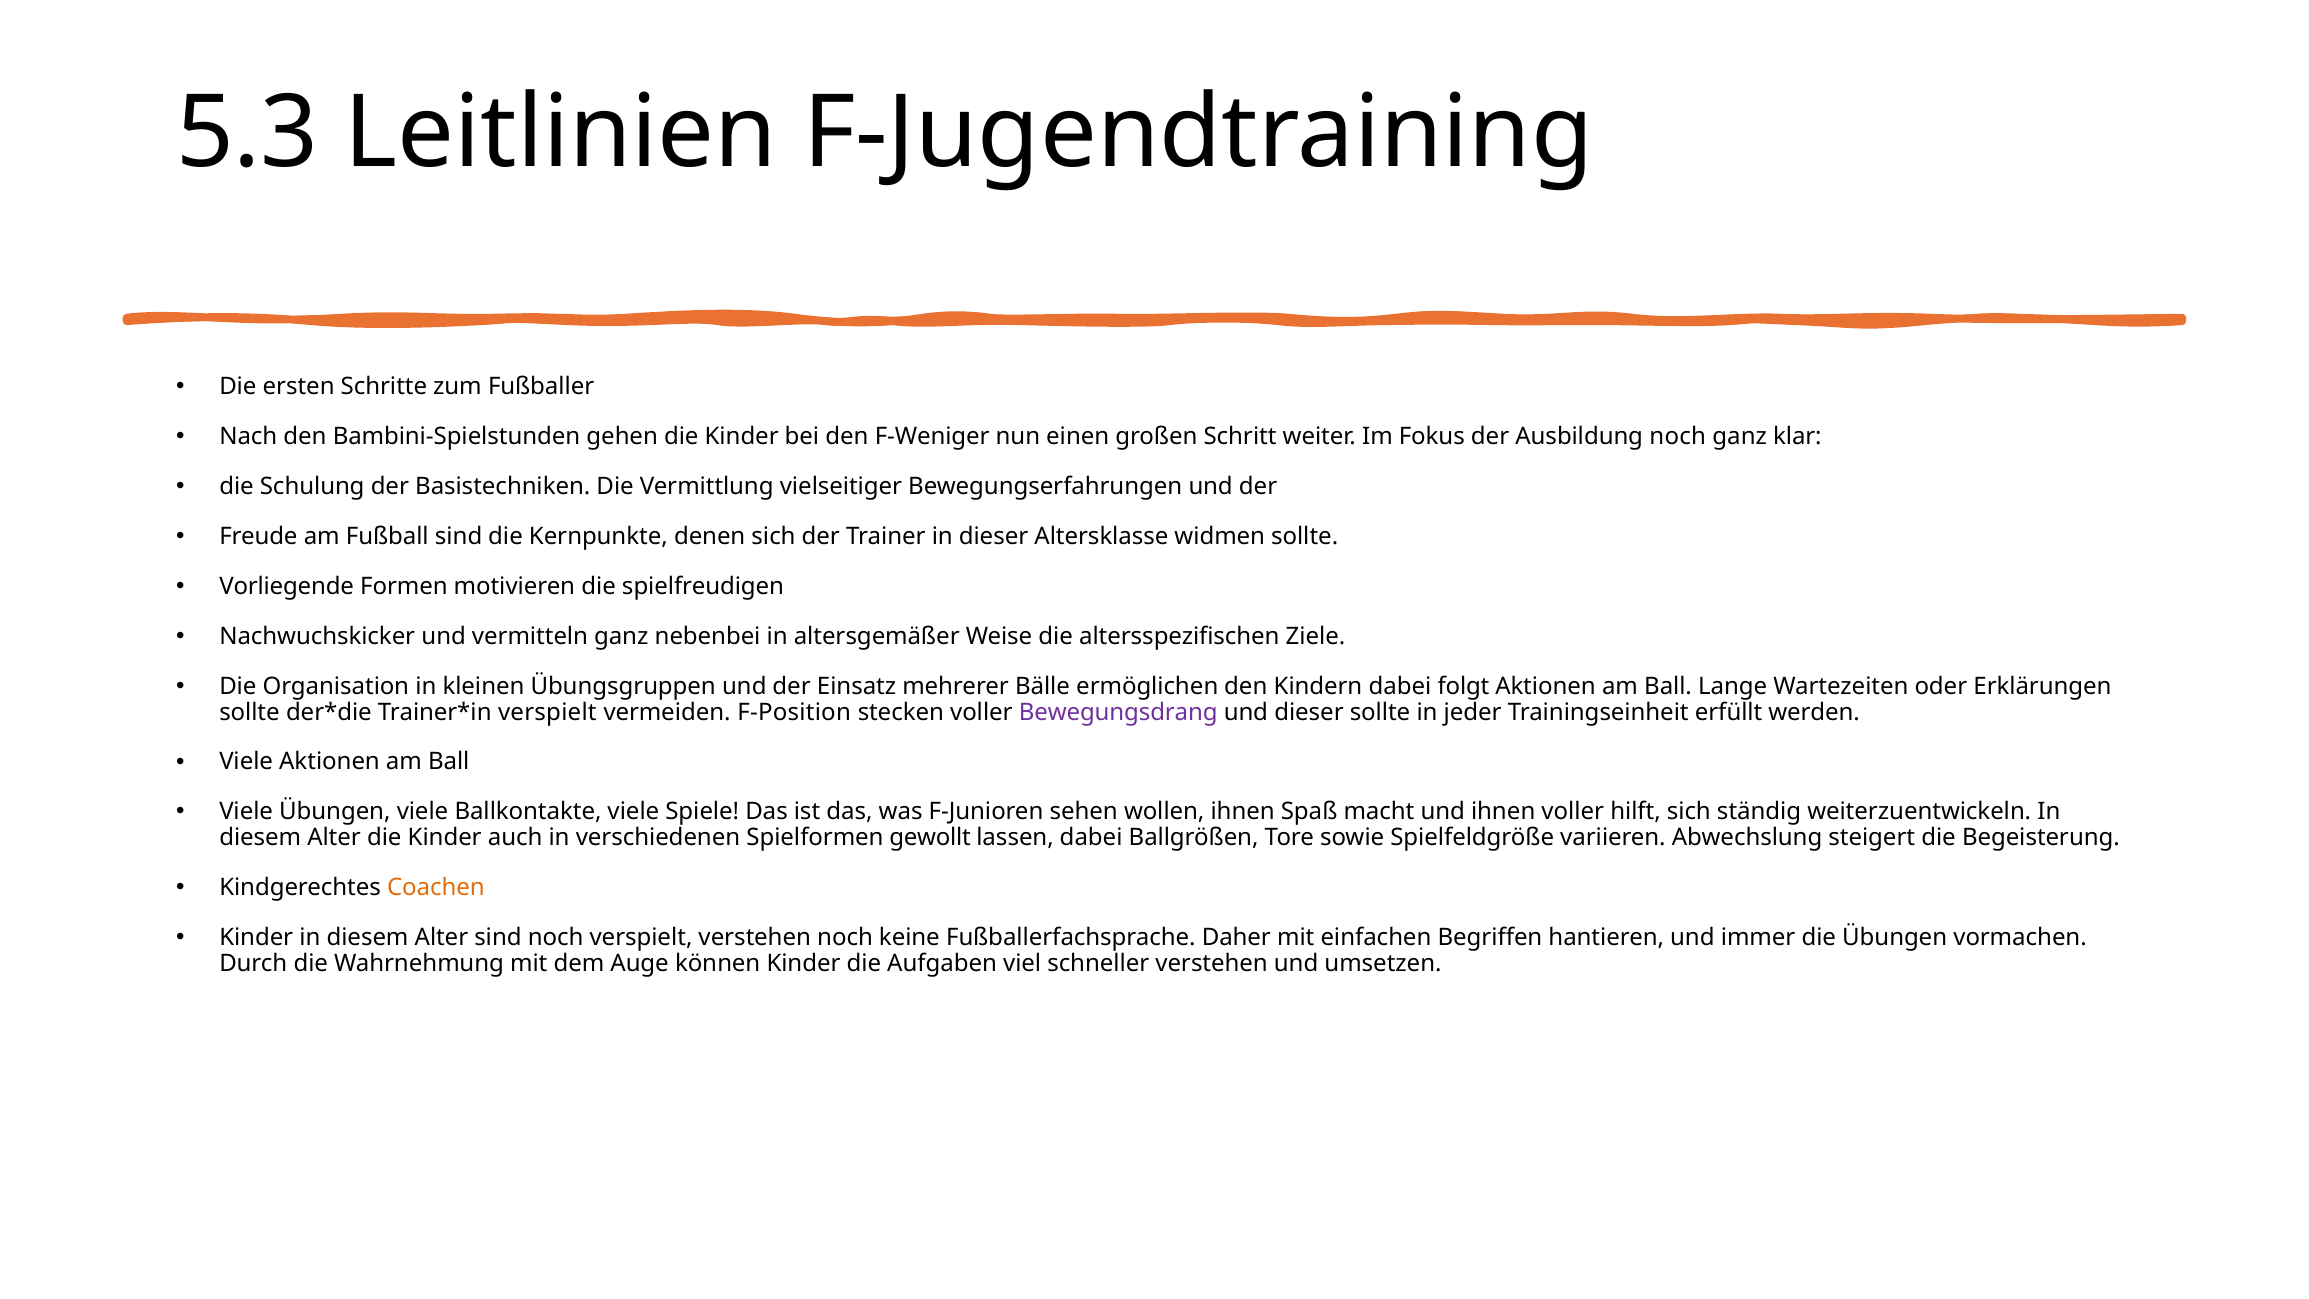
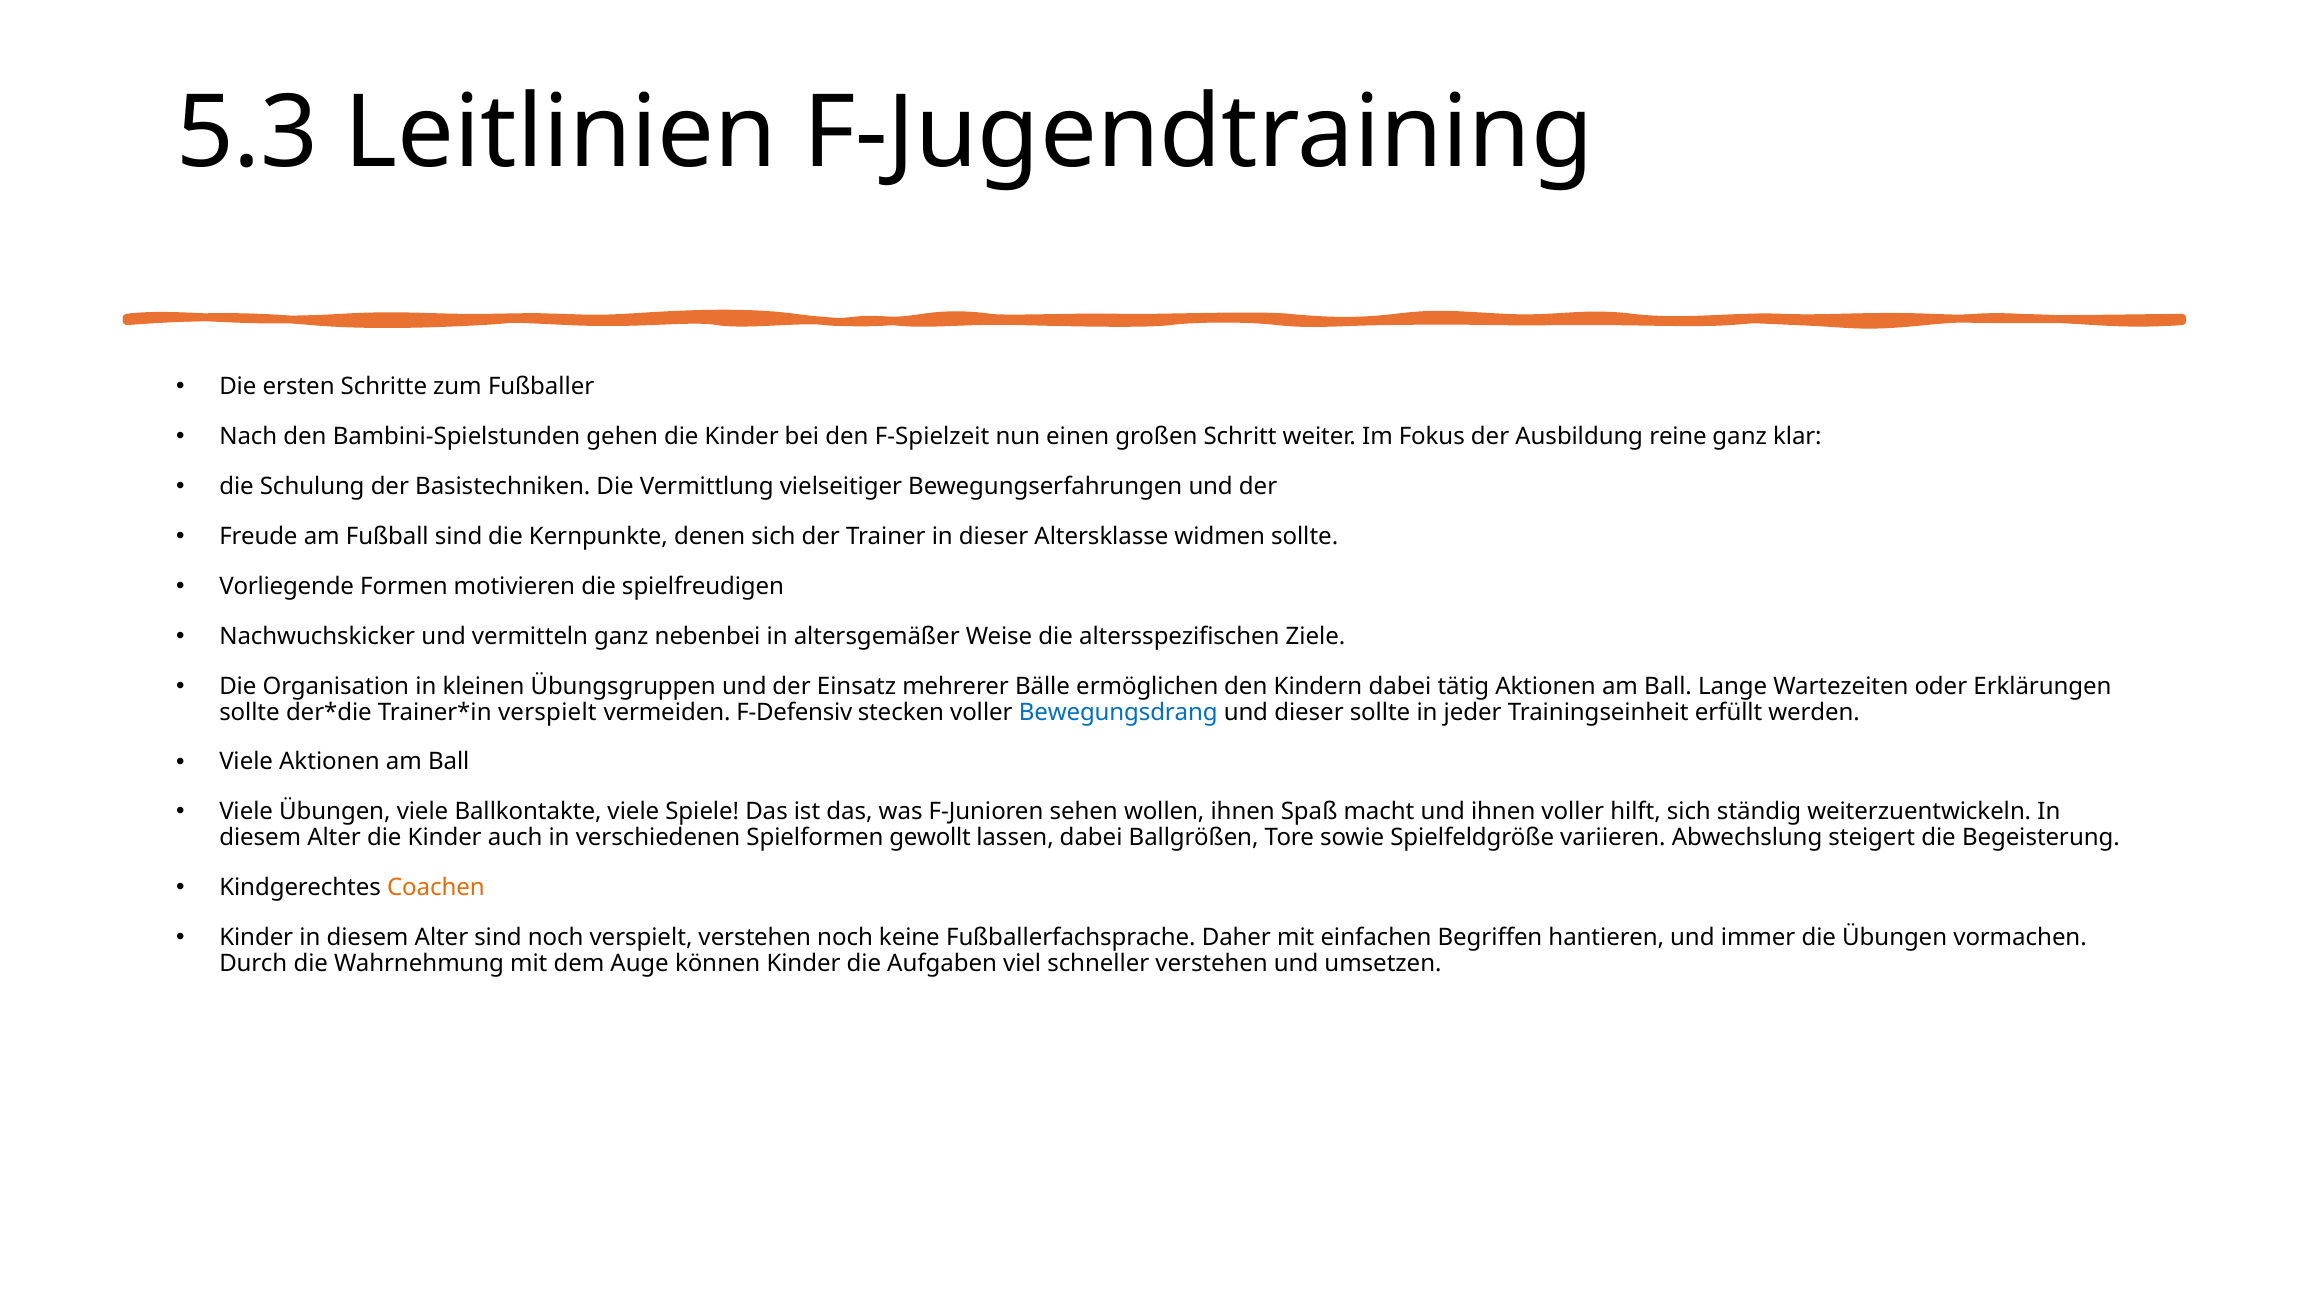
F-Weniger: F-Weniger -> F-Spielzeit (932, 437)
Ausbildung noch: noch -> reine (1678, 437)
folgt: folgt -> tätig (1463, 686)
F-Position: F-Position -> F-Defensiv (794, 712)
Bewegungsdrang colour: purple -> blue (1118, 712)
